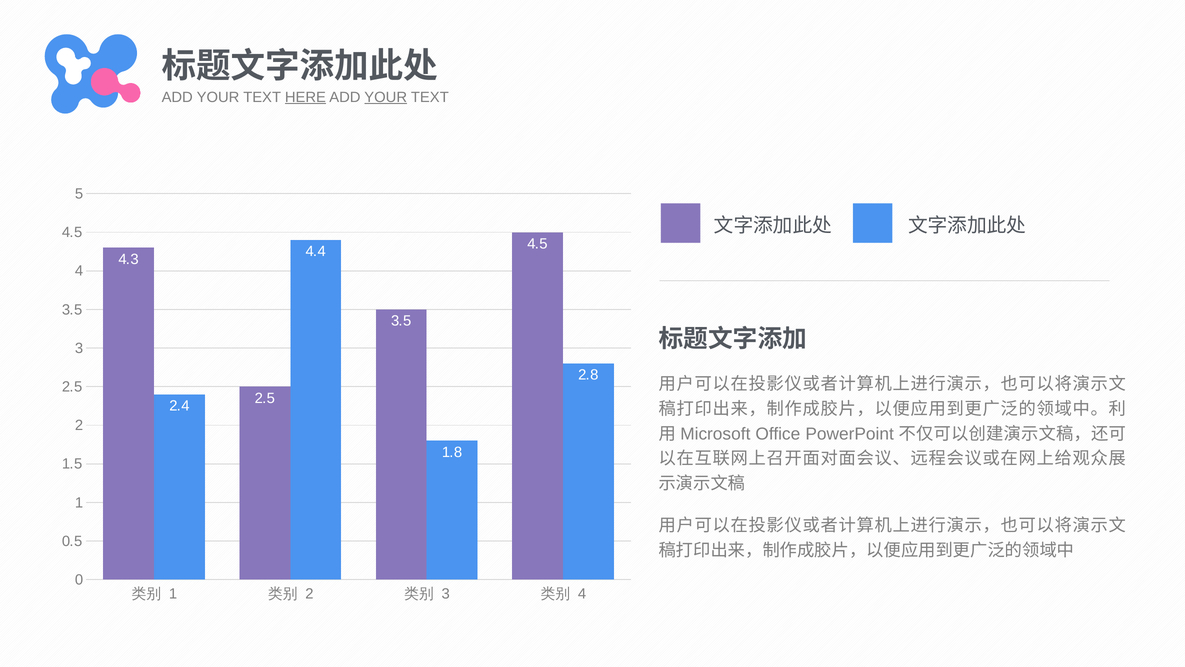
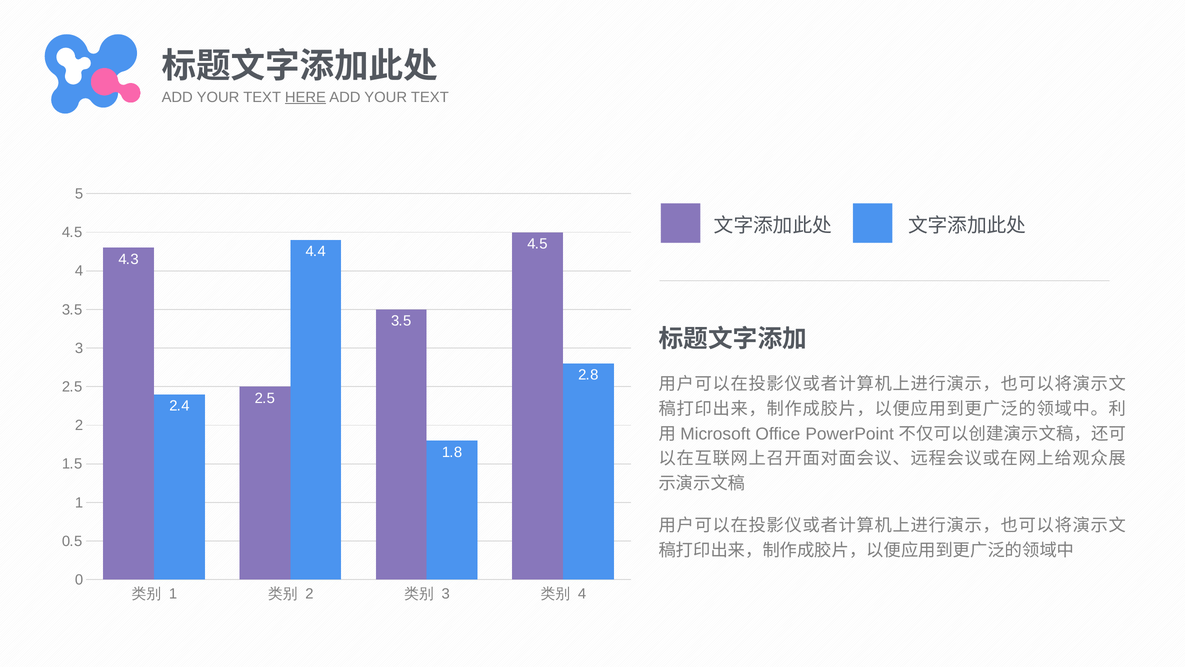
YOUR underline: present -> none (386, 97)
